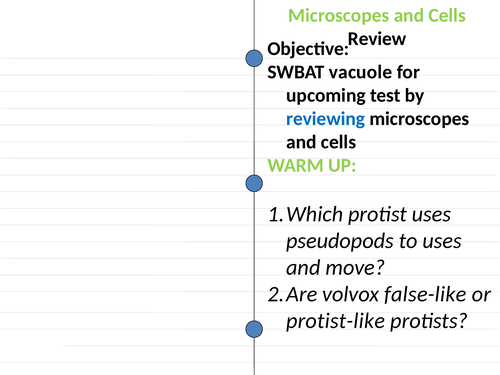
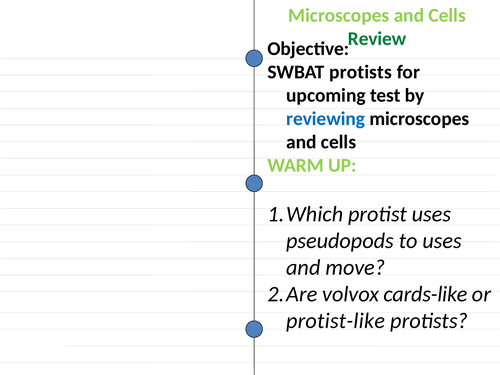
Review colour: black -> green (377, 39)
SWBAT vacuole: vacuole -> protists (361, 72)
false-like: false-like -> cards-like (426, 294)
